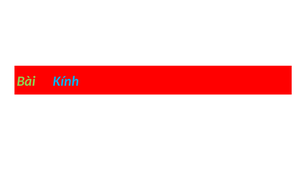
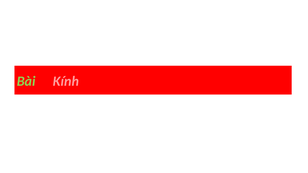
Kính colour: light blue -> pink (66, 81)
